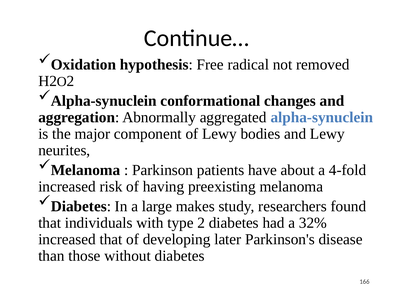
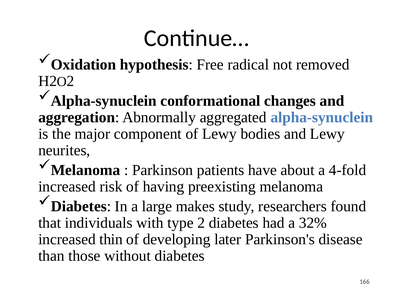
increased that: that -> thin (111, 239)
